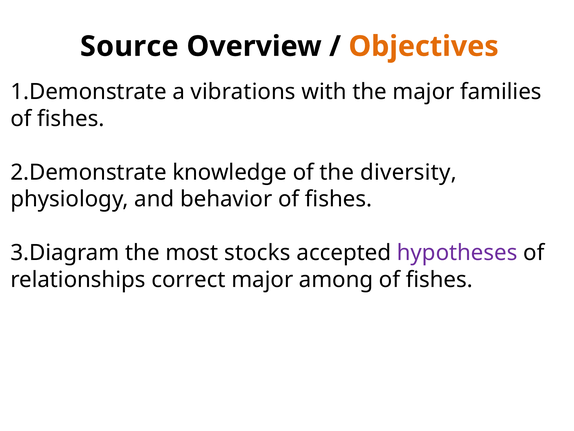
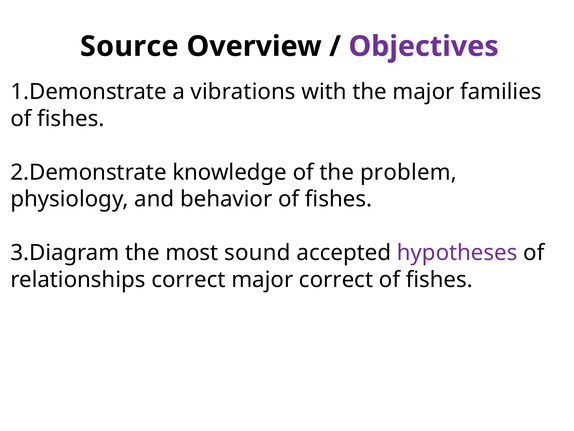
Objectives colour: orange -> purple (424, 46)
diversity: diversity -> problem (408, 172)
stocks: stocks -> sound (257, 253)
major among: among -> correct (336, 279)
